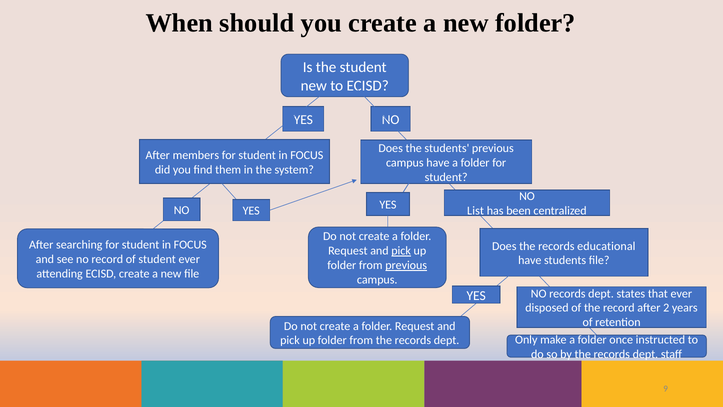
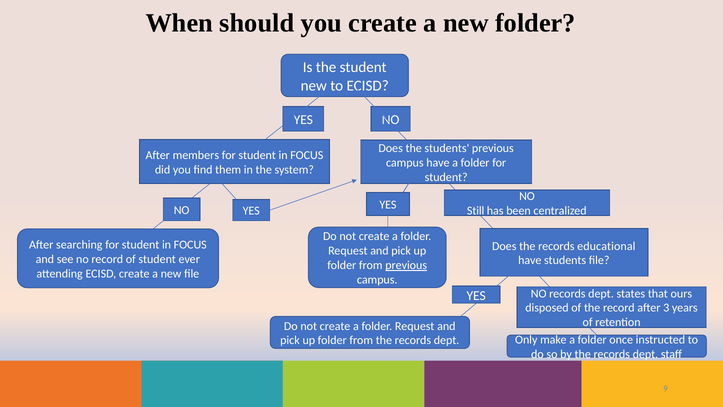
List: List -> Still (476, 211)
pick underline: present -> none (401, 251)
that ever: ever -> ours (681, 293)
2: 2 -> 3 (666, 308)
